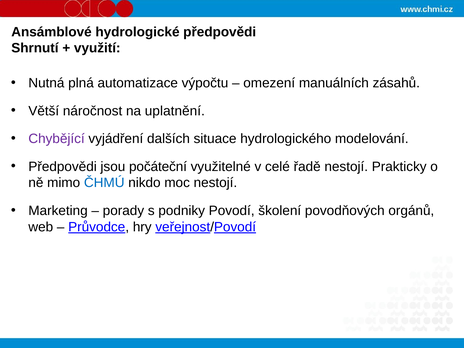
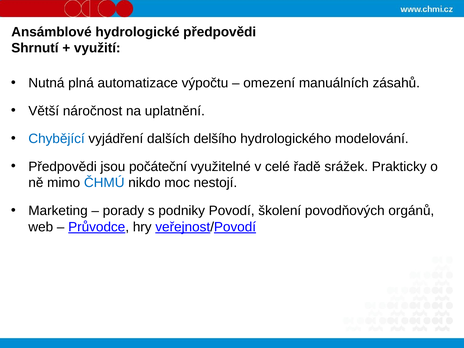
Chybějící colour: purple -> blue (57, 139)
situace: situace -> delšího (215, 139)
řadě nestojí: nestojí -> srážek (346, 167)
